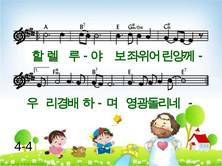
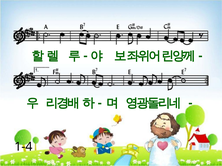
4-4: 4-4 -> 1-4 (23, 147)
